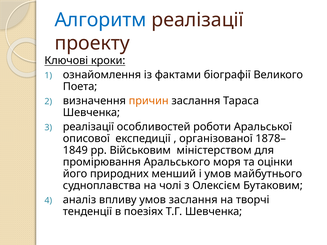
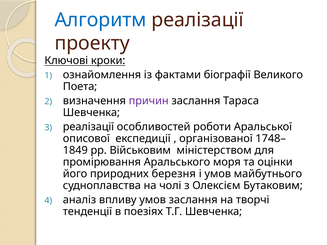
причин colour: orange -> purple (149, 101)
1878–: 1878– -> 1748– (271, 139)
менший: менший -> березня (174, 174)
